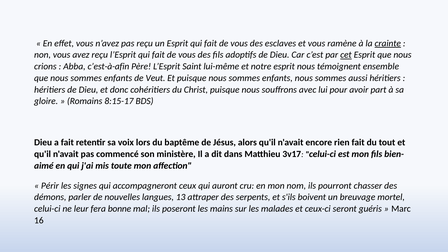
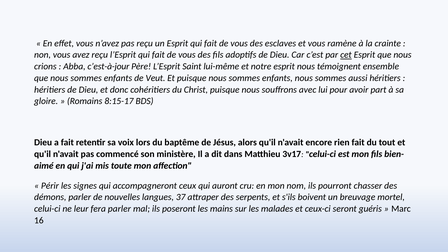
crainte underline: present -> none (388, 43)
c’est-à-afin: c’est-à-afin -> c’est-à-jour (108, 66)
13: 13 -> 37 (181, 197)
fera bonne: bonne -> parler (119, 209)
